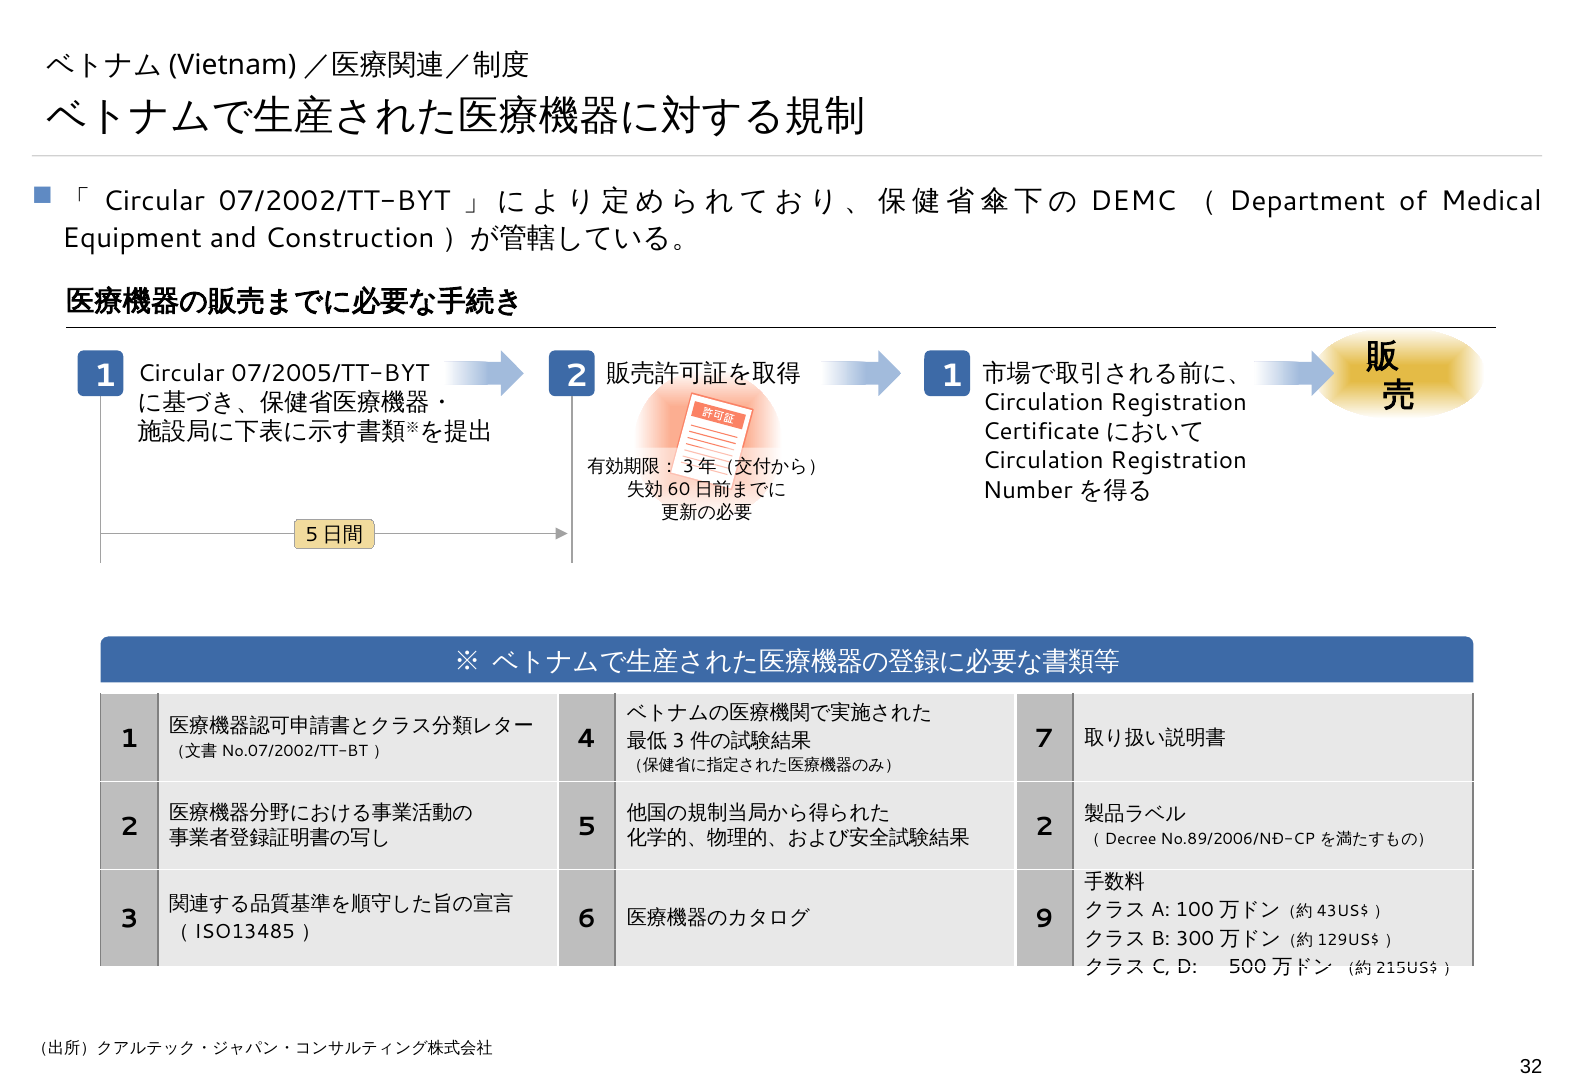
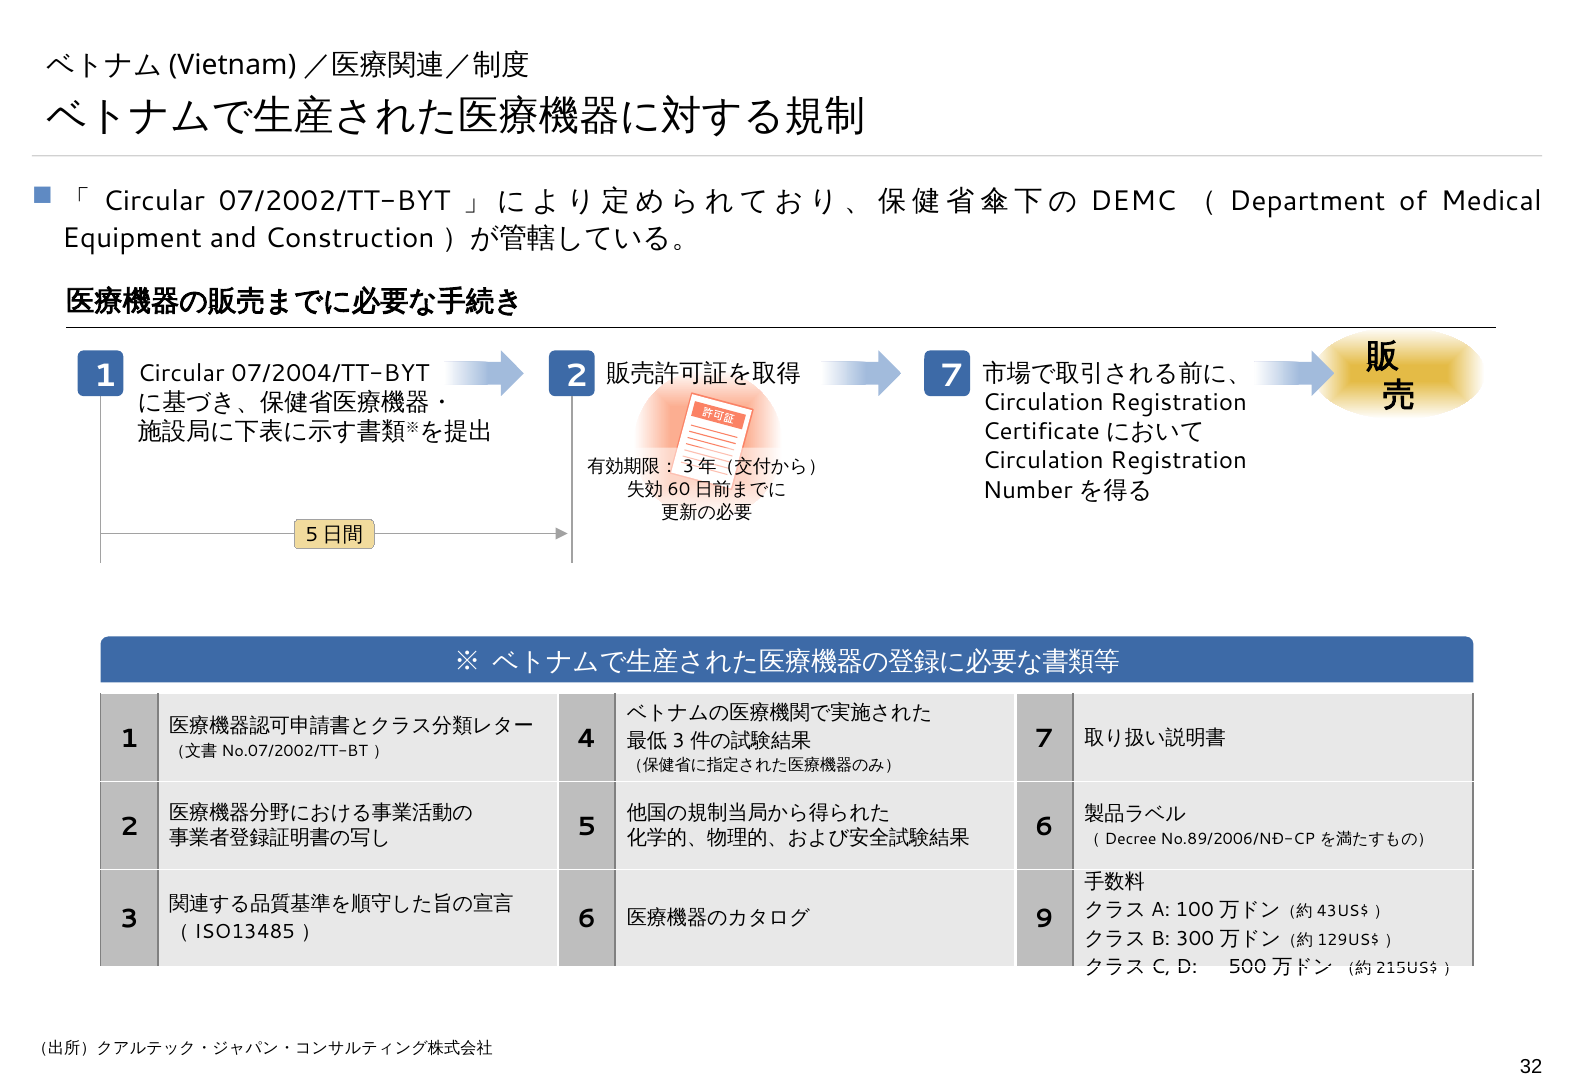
2 1: 1 -> 7 (952, 375)
07/2005/TT-BYT: 07/2005/TT-BYT -> 07/2004/TT-BYT (330, 374)
2: 2 -> 6 (1044, 826)
